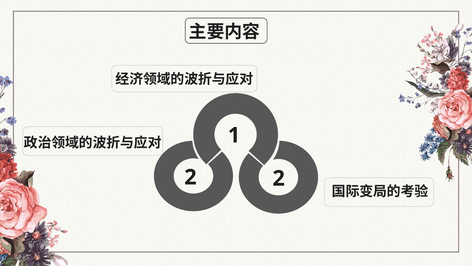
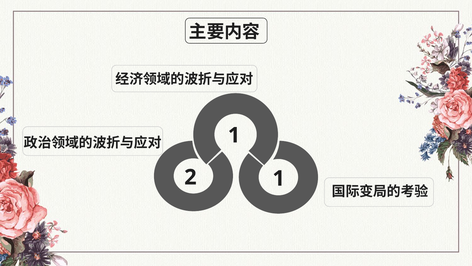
2 2: 2 -> 1 (279, 178)
